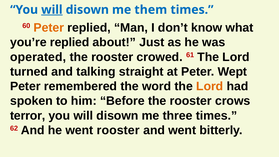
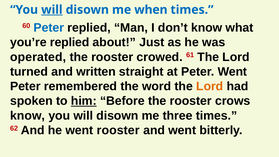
them: them -> when (151, 10)
Peter colour: orange -> blue (49, 28)
talking: talking -> written (96, 72)
Peter Wept: Wept -> Went (232, 72)
him underline: none -> present (84, 101)
terror: terror -> know (28, 116)
